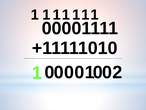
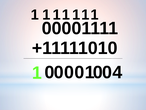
2: 2 -> 4 (117, 72)
